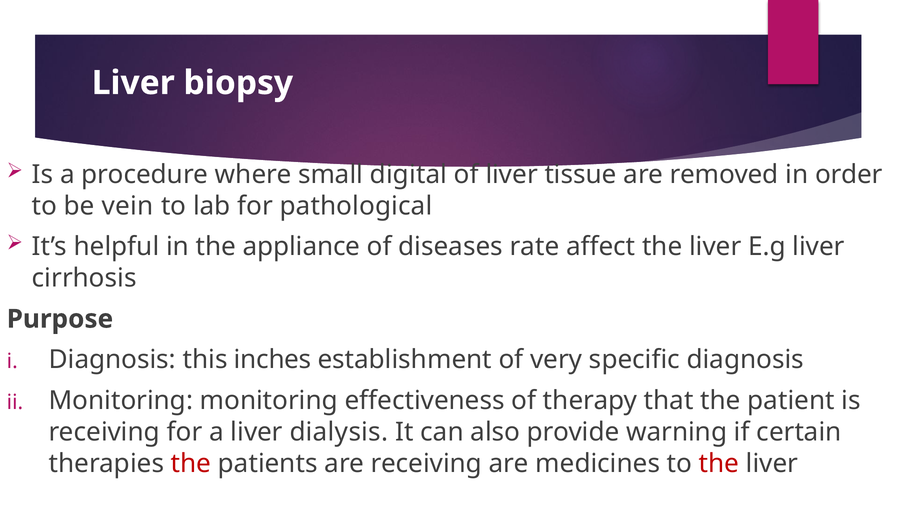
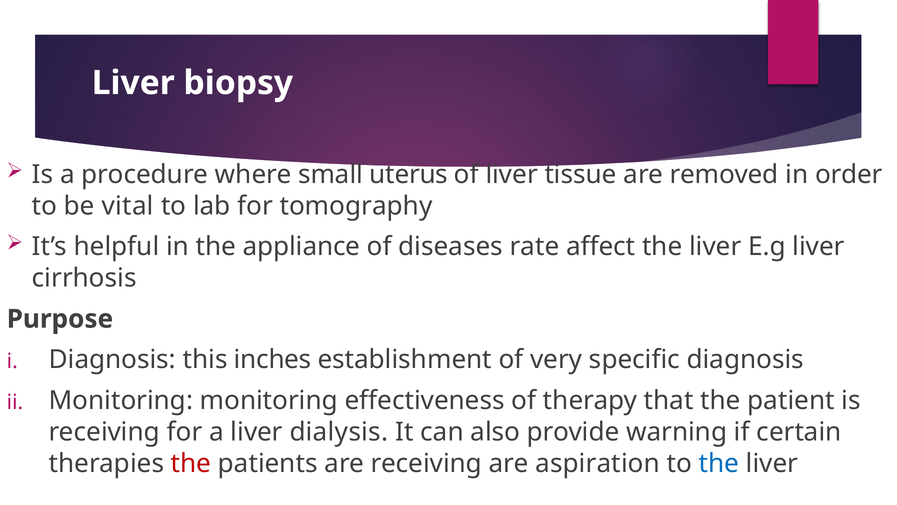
digital: digital -> uterus (409, 174)
vein: vein -> vital (128, 206)
pathological: pathological -> tomography (356, 206)
medicines: medicines -> aspiration (598, 463)
the colour: red -> blue (719, 463)
